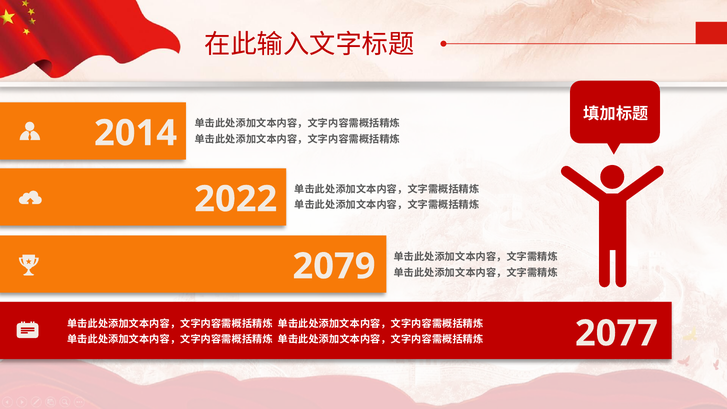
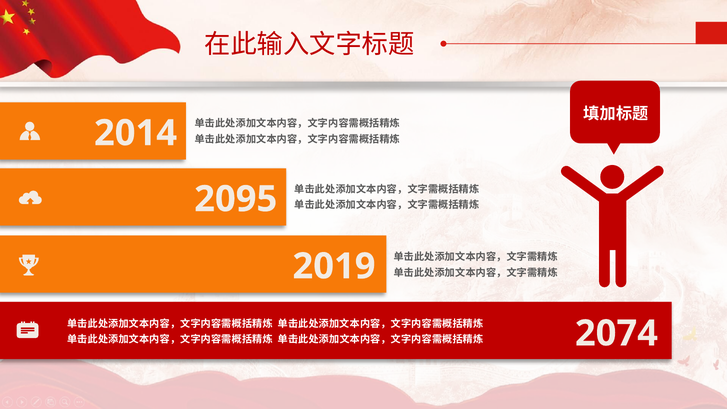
2022: 2022 -> 2095 (236, 199)
2079: 2079 -> 2019 (334, 266)
2077: 2077 -> 2074 (616, 333)
